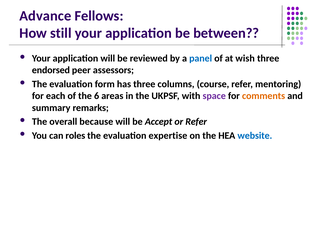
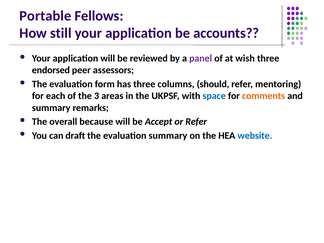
Advance: Advance -> Portable (45, 16)
between: between -> accounts (226, 33)
panel colour: blue -> purple (201, 58)
course: course -> should (213, 84)
6: 6 -> 3 (97, 96)
space colour: purple -> blue (214, 96)
roles: roles -> draft (75, 136)
evaluation expertise: expertise -> summary (168, 136)
